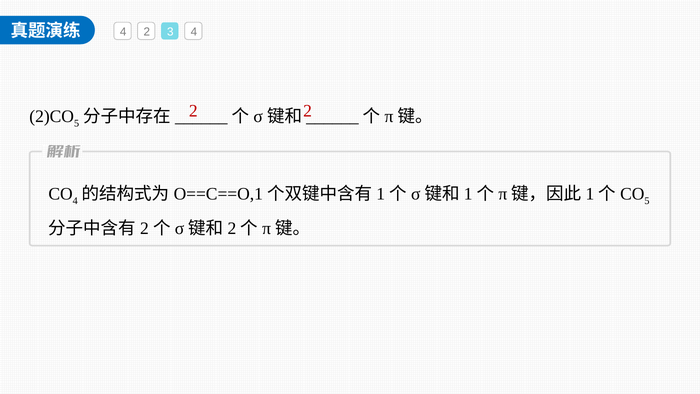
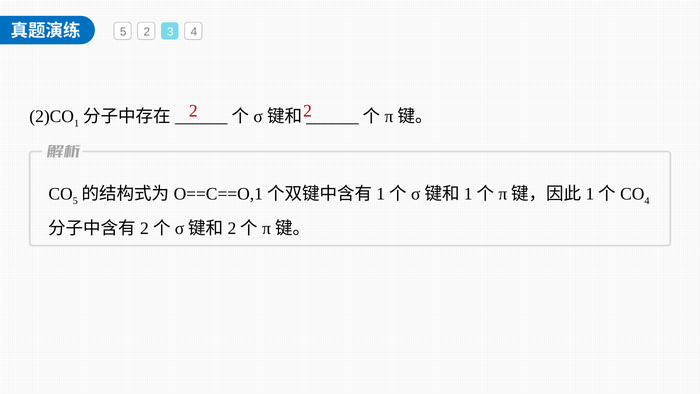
4: 4 -> 5 (123, 32)
5: 5 -> 1 (77, 123)
4: 4 -> 5 (75, 201)
5: 5 -> 4 (647, 201)
